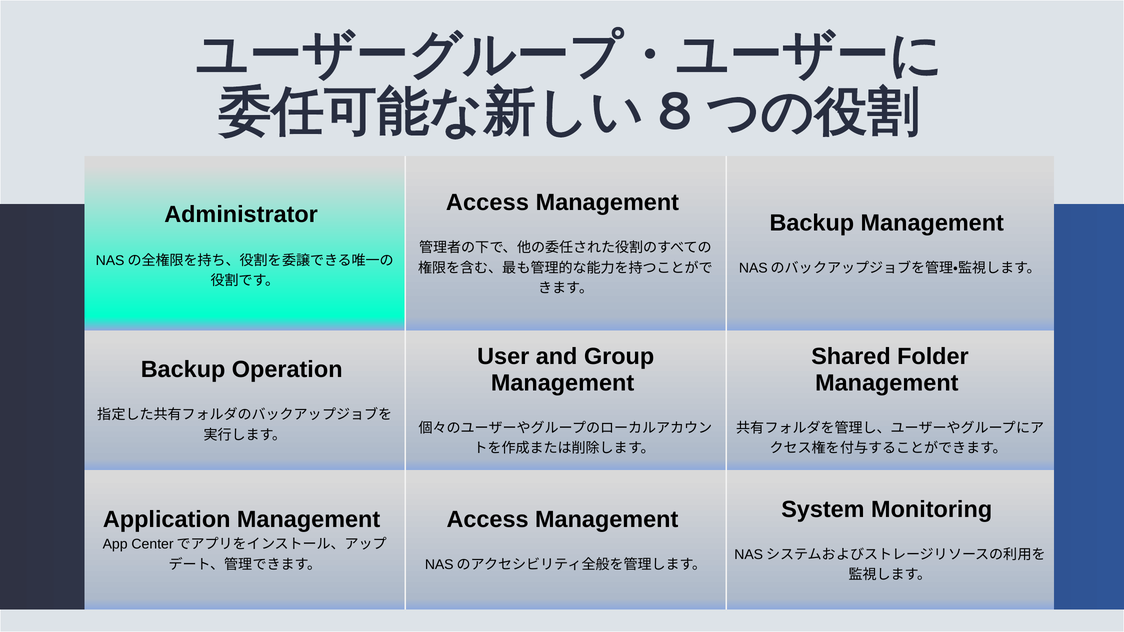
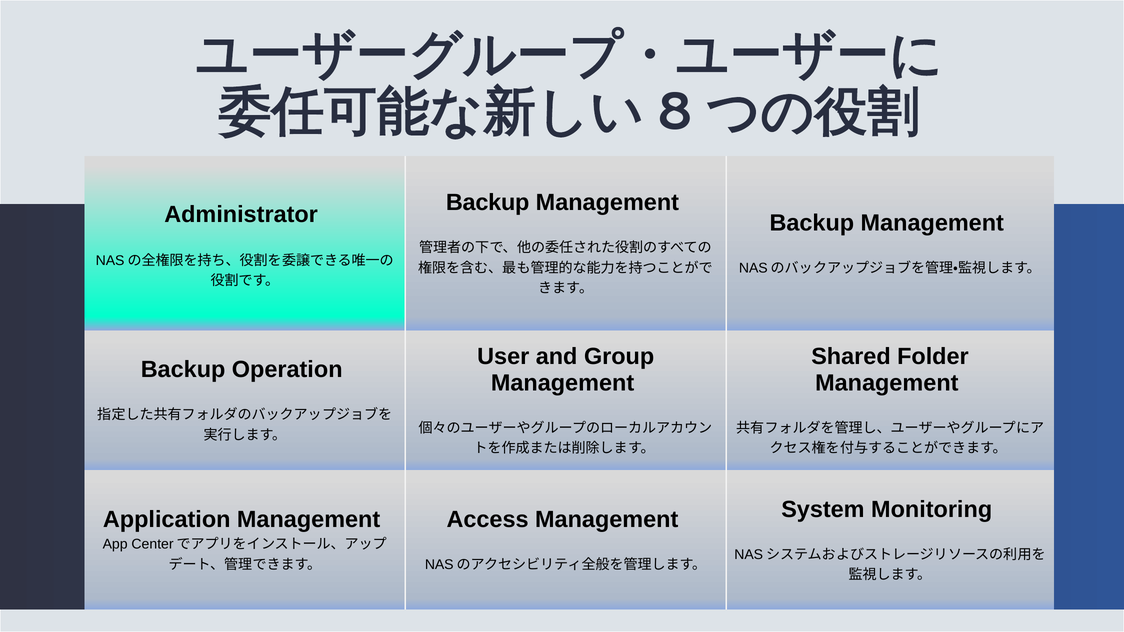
Access: Access -> Backup (488, 203)
